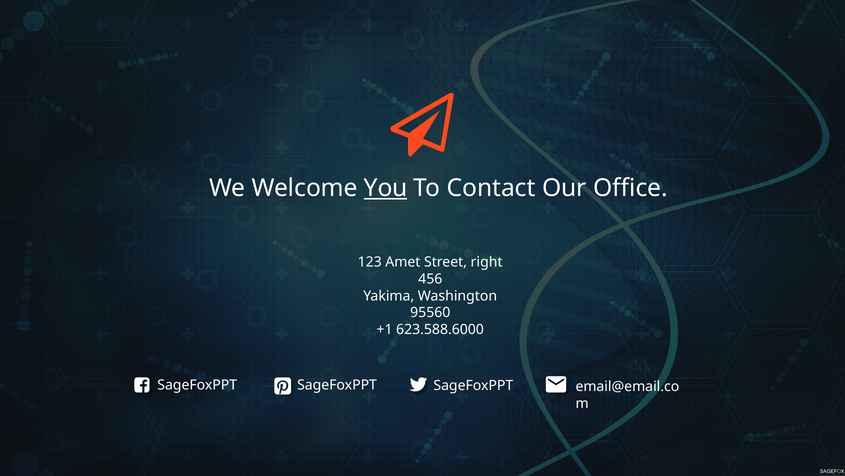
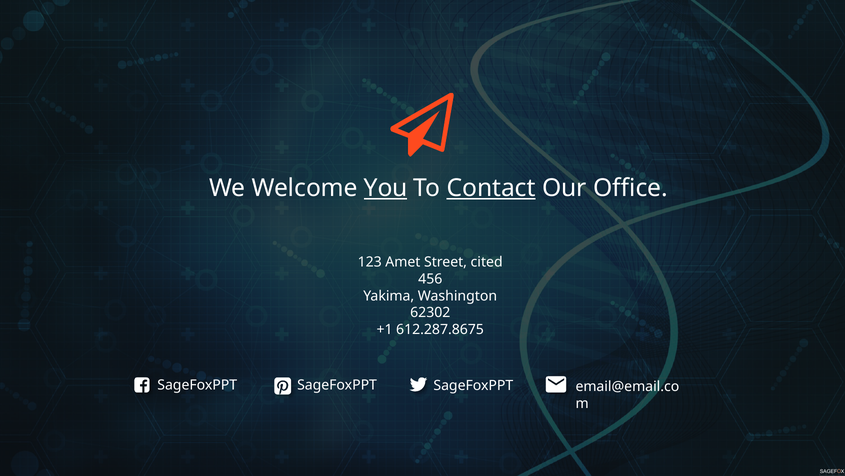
Contact underline: none -> present (491, 188)
right: right -> cited (487, 262)
95560: 95560 -> 62302 (430, 312)
623.588.6000: 623.588.6000 -> 612.287.8675 (440, 329)
